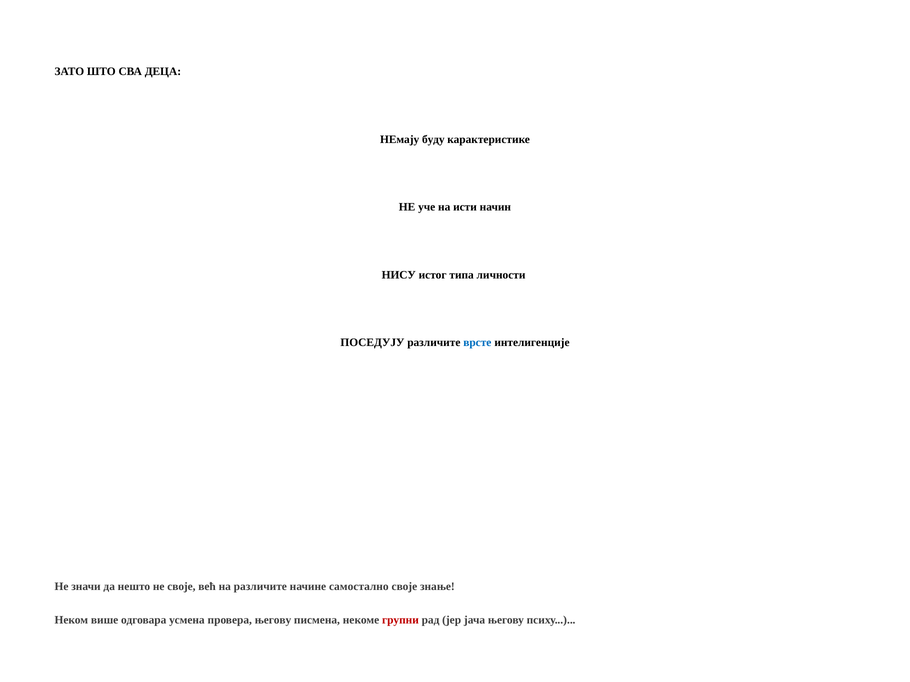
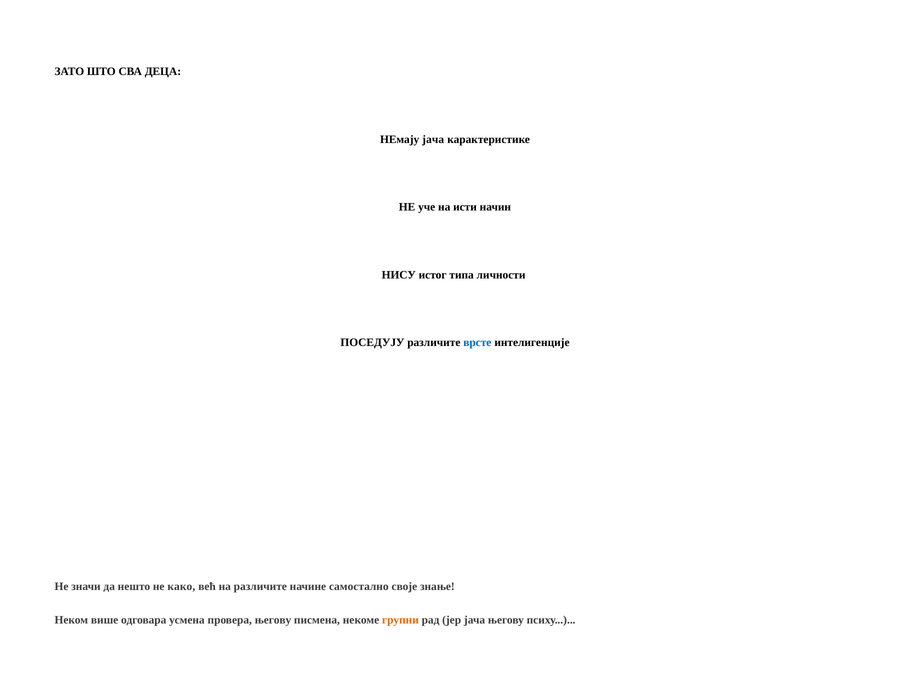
НЕмају буду: буду -> јача (433, 139)
не своје: своје -> како (181, 587)
групни colour: red -> orange (400, 621)
